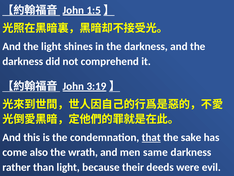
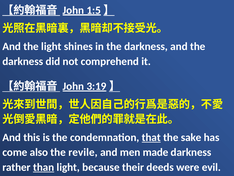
wrath: wrath -> revile (83, 152)
same: same -> made (156, 152)
than underline: none -> present (44, 167)
